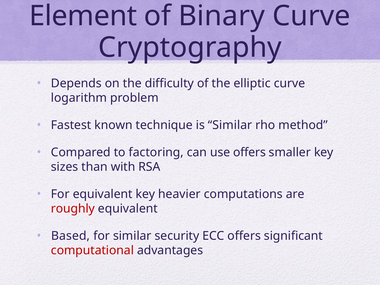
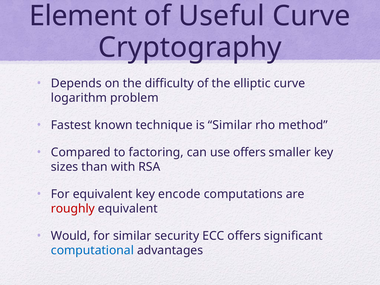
Binary: Binary -> Useful (222, 16)
heavier: heavier -> encode (179, 194)
Based: Based -> Would (71, 236)
computational colour: red -> blue (92, 250)
